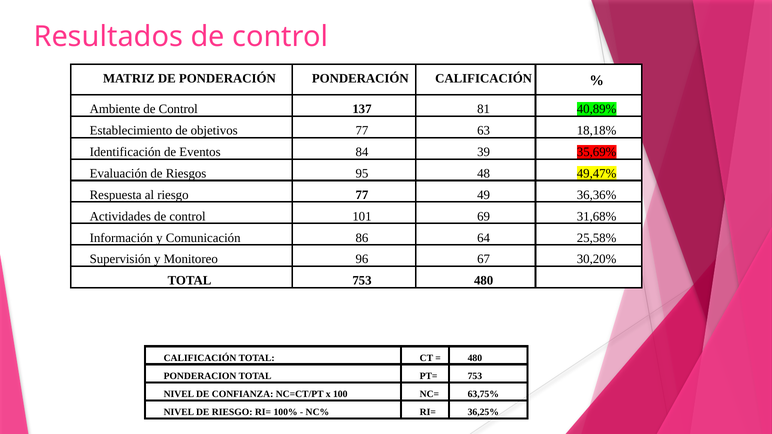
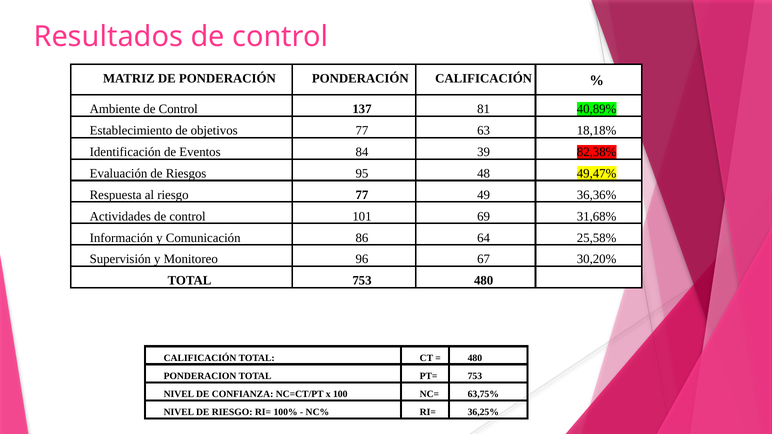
35,69%: 35,69% -> 82,38% (597, 152)
